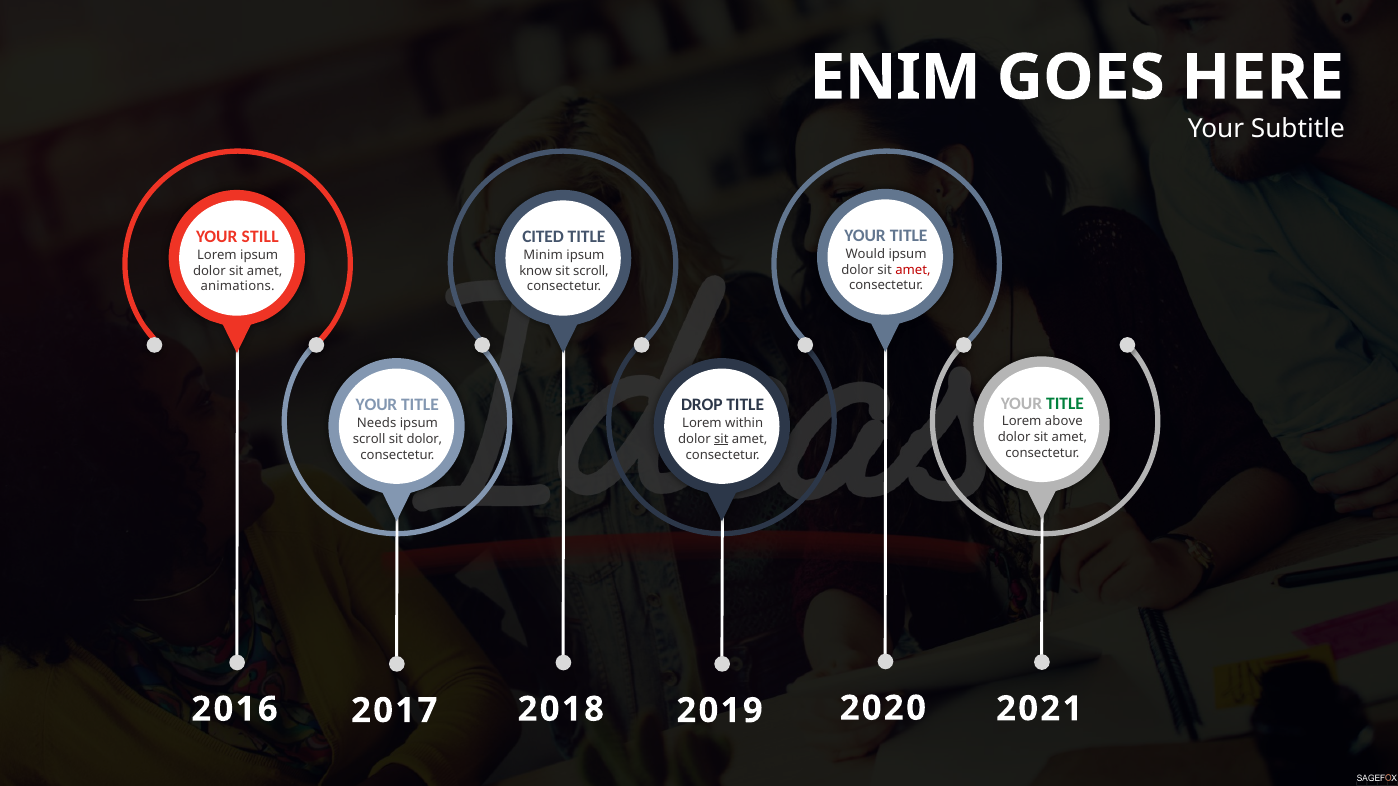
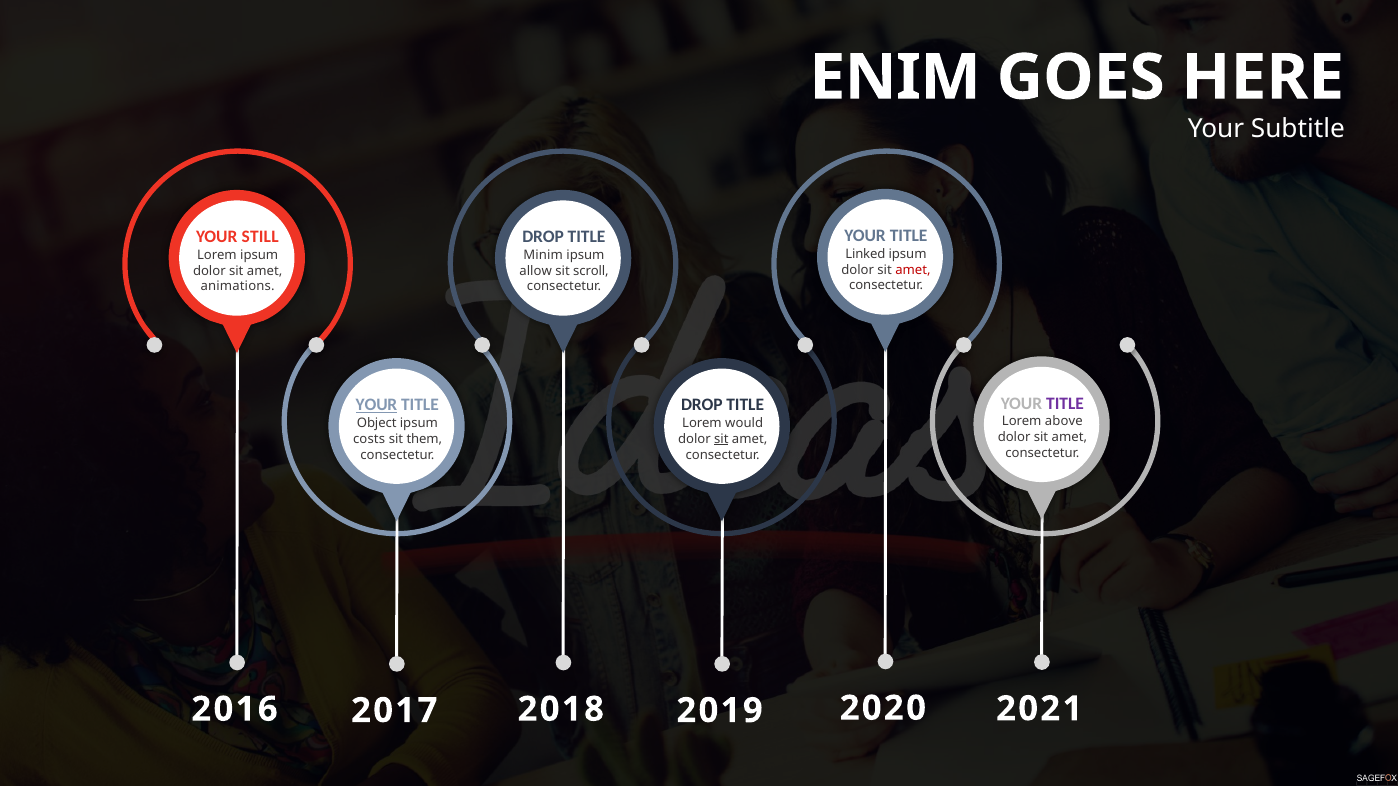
CITED: CITED -> DROP (543, 237)
Would: Would -> Linked (865, 254)
know: know -> allow (536, 271)
TITLE colour: green -> purple (1065, 404)
YOUR underline: none -> present (377, 405)
Needs: Needs -> Object (377, 423)
within: within -> would (744, 423)
scroll: scroll -> costs (369, 439)
sit dolor: dolor -> them (424, 439)
